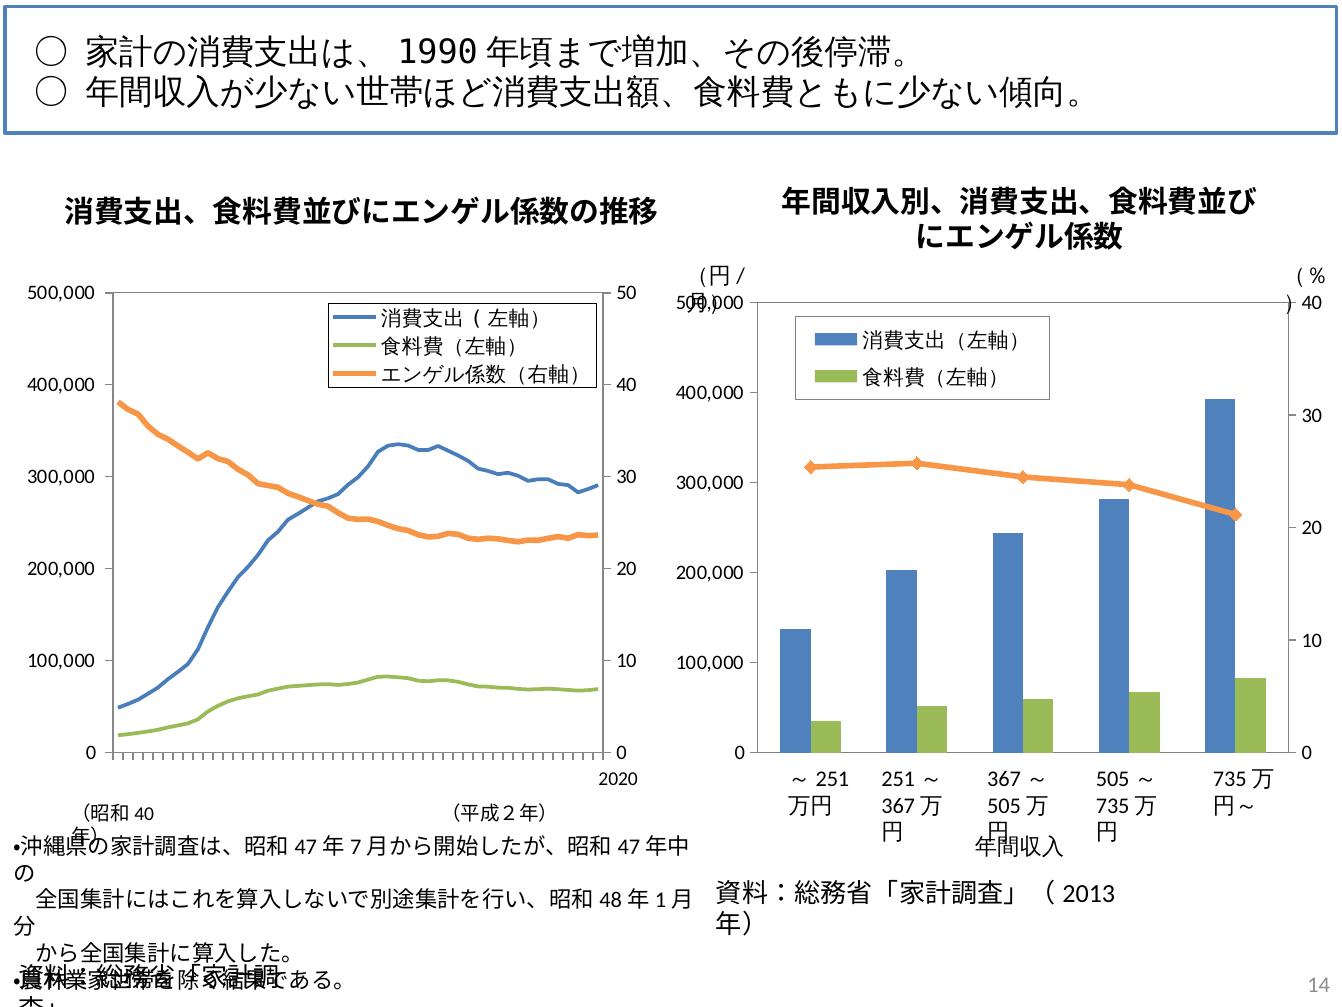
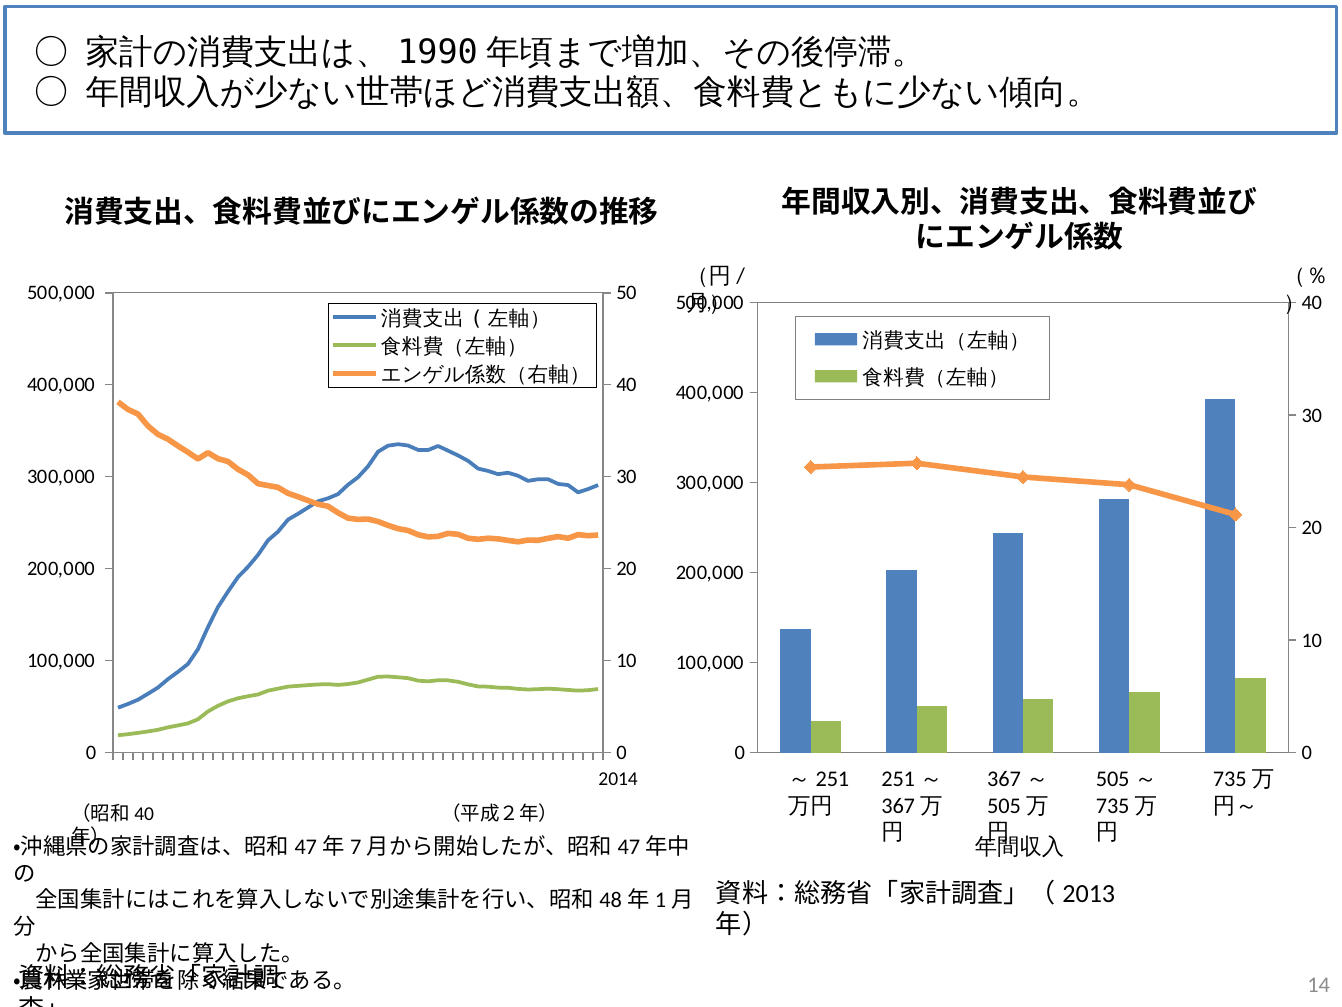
2020: 2020 -> 2014 (618, 779)
